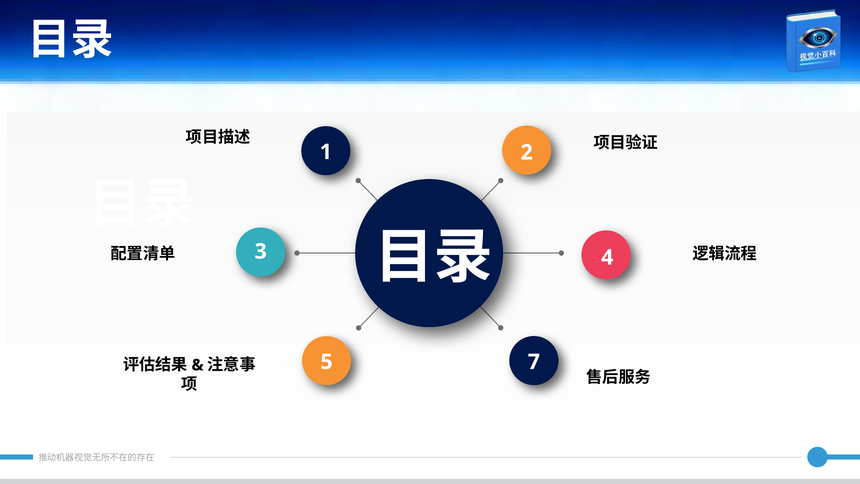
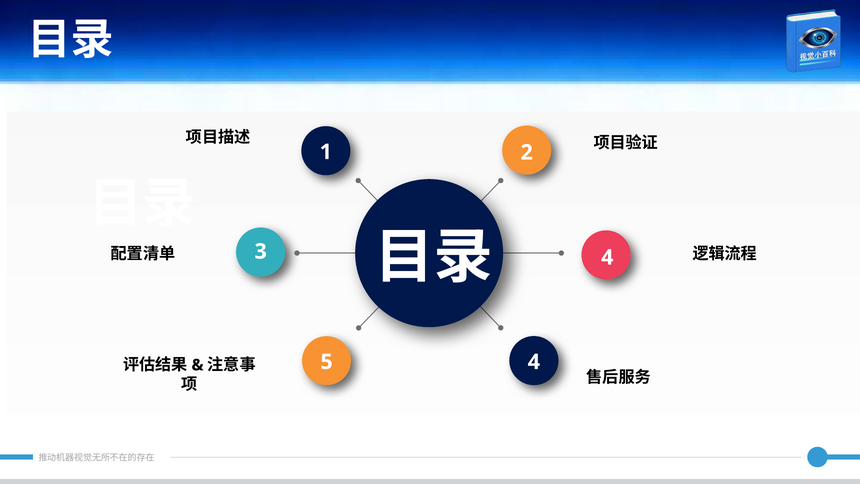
5 7: 7 -> 4 (534, 362)
